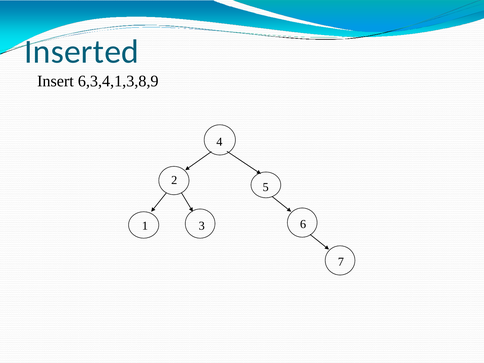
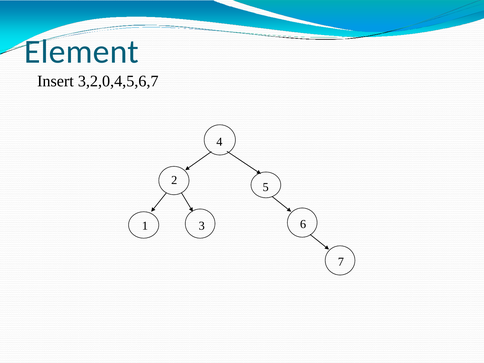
Inserted: Inserted -> Element (82, 52)
6,3,4,1,3,8,9: 6,3,4,1,3,8,9 -> 3,2,0,4,5,6,7 (118, 81)
